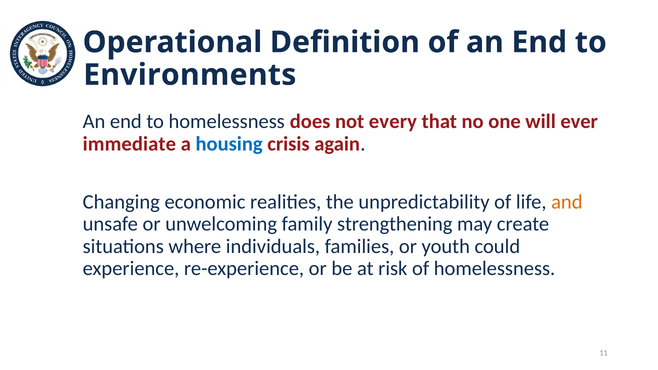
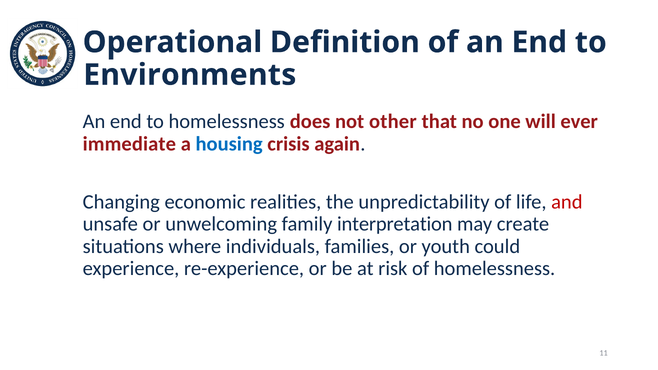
every: every -> other (393, 122)
and colour: orange -> red (567, 202)
strengthening: strengthening -> interpretation (395, 224)
